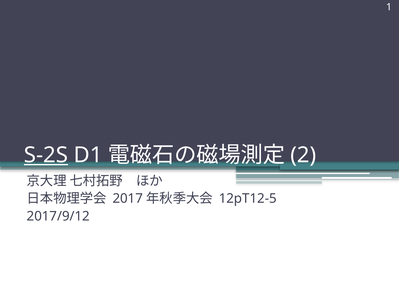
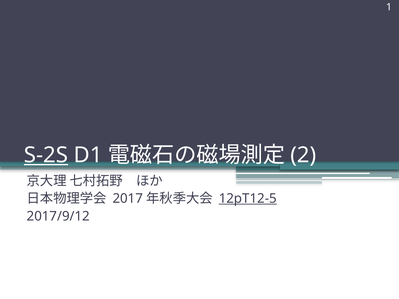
12pT12-5 underline: none -> present (248, 199)
